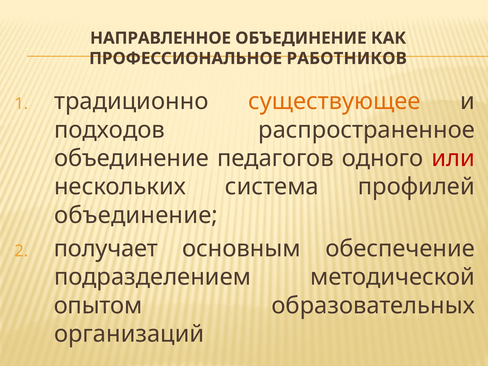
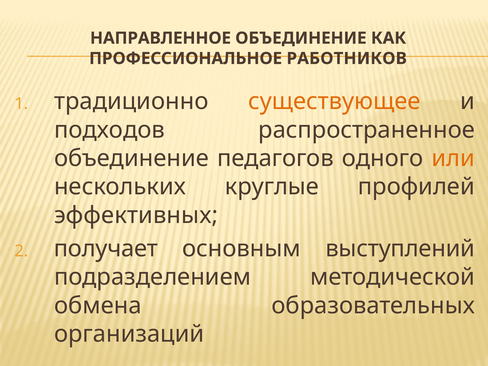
или colour: red -> orange (453, 158)
система: система -> круглые (272, 187)
объединение: объединение -> эффективных (136, 215)
обеспечение: обеспечение -> выступлений (400, 249)
опытом: опытом -> обмена (98, 306)
